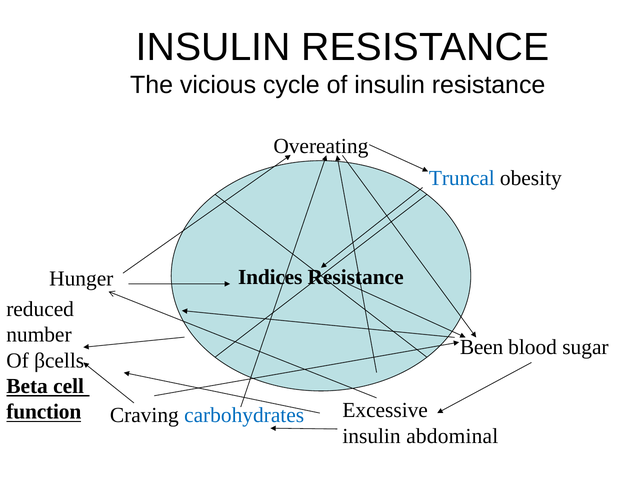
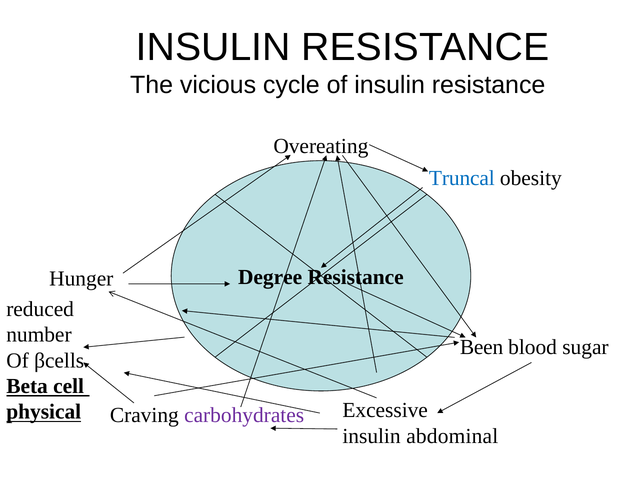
Indices: Indices -> Degree (270, 277)
function: function -> physical (44, 411)
carbohydrates colour: blue -> purple (244, 415)
